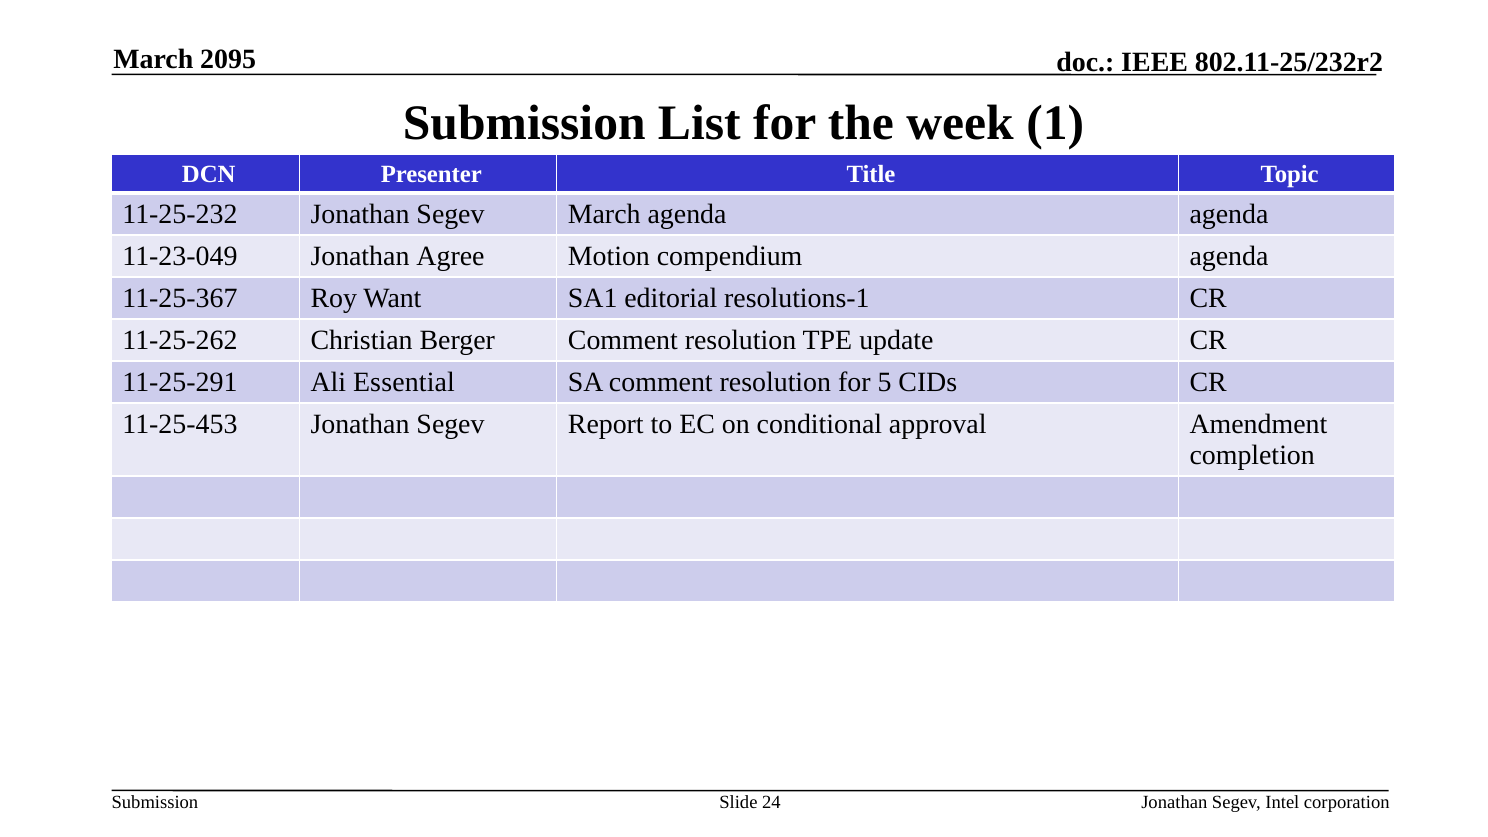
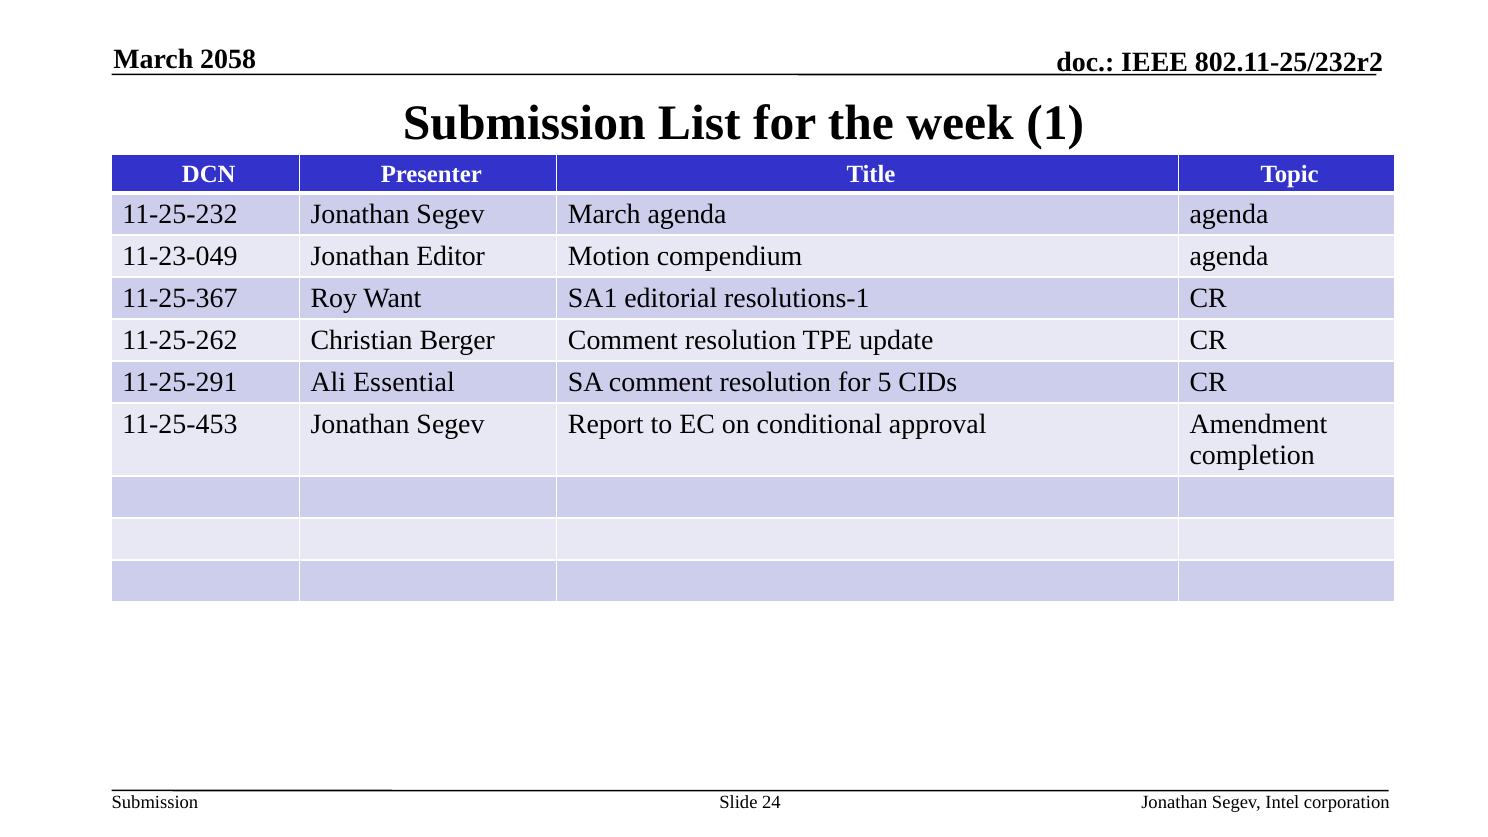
2095: 2095 -> 2058 (228, 59)
Agree: Agree -> Editor (451, 256)
